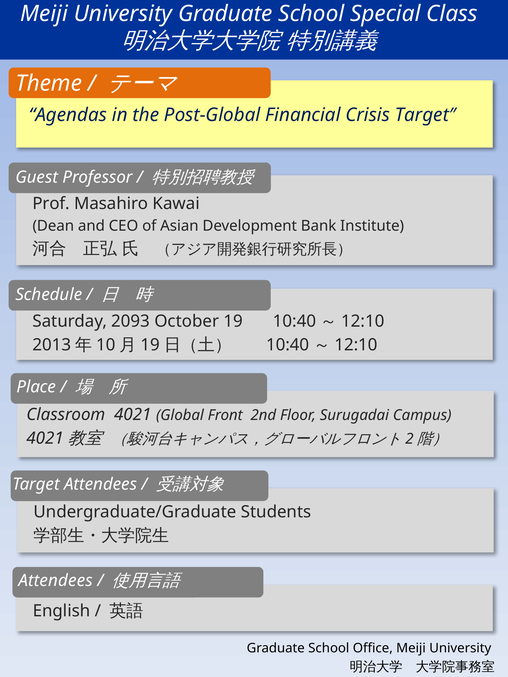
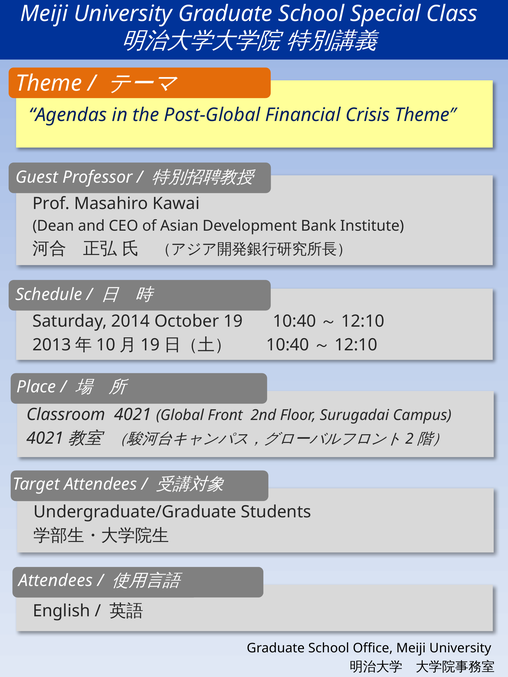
Target″: Target″ -> Theme″ (426, 115)
2093: 2093 -> 2014 (131, 321)
